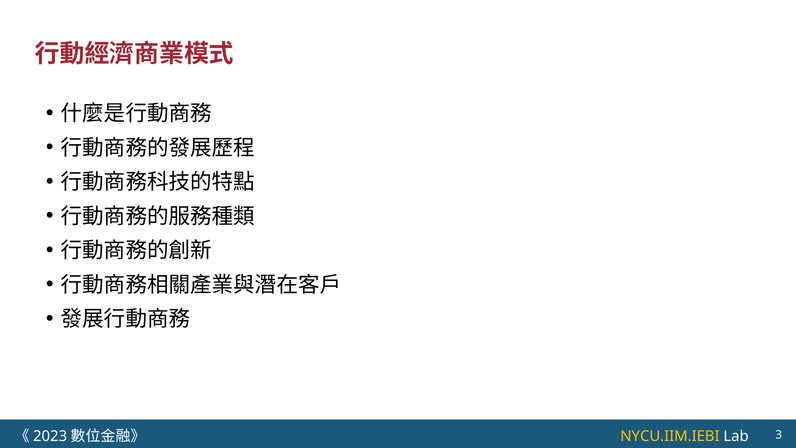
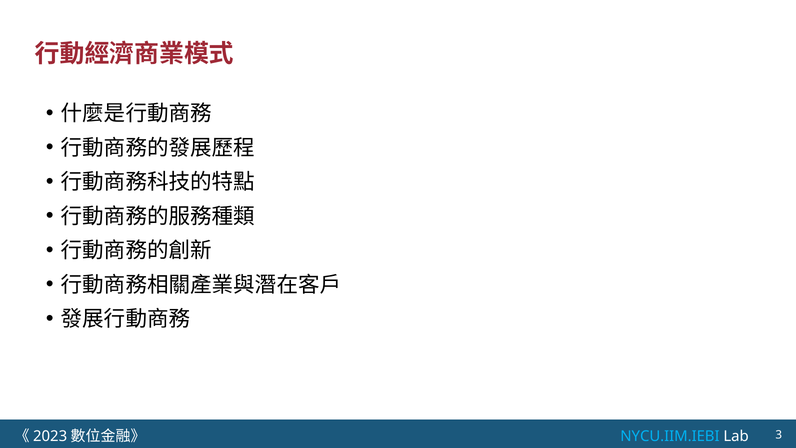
NYCU.IIM.IEBI colour: yellow -> light blue (670, 436)
